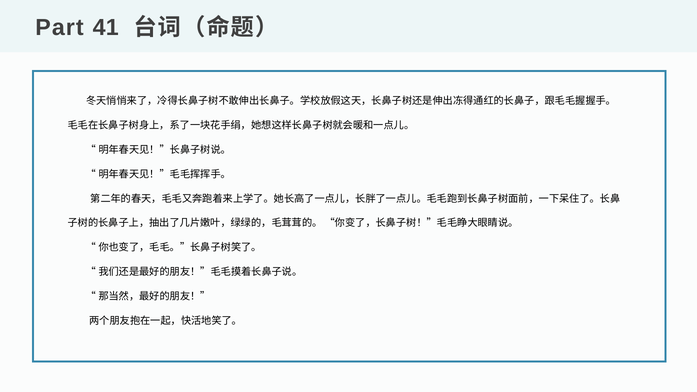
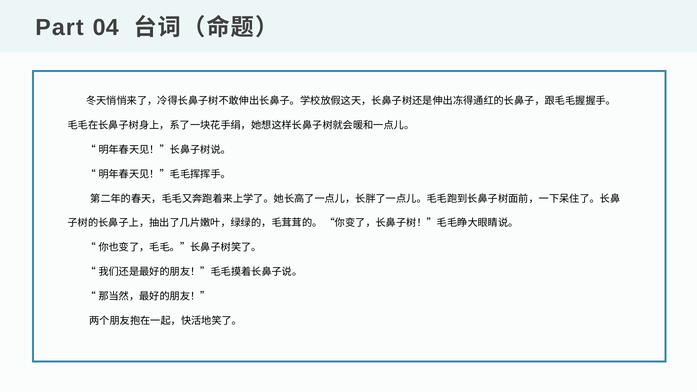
41: 41 -> 04 (106, 28)
